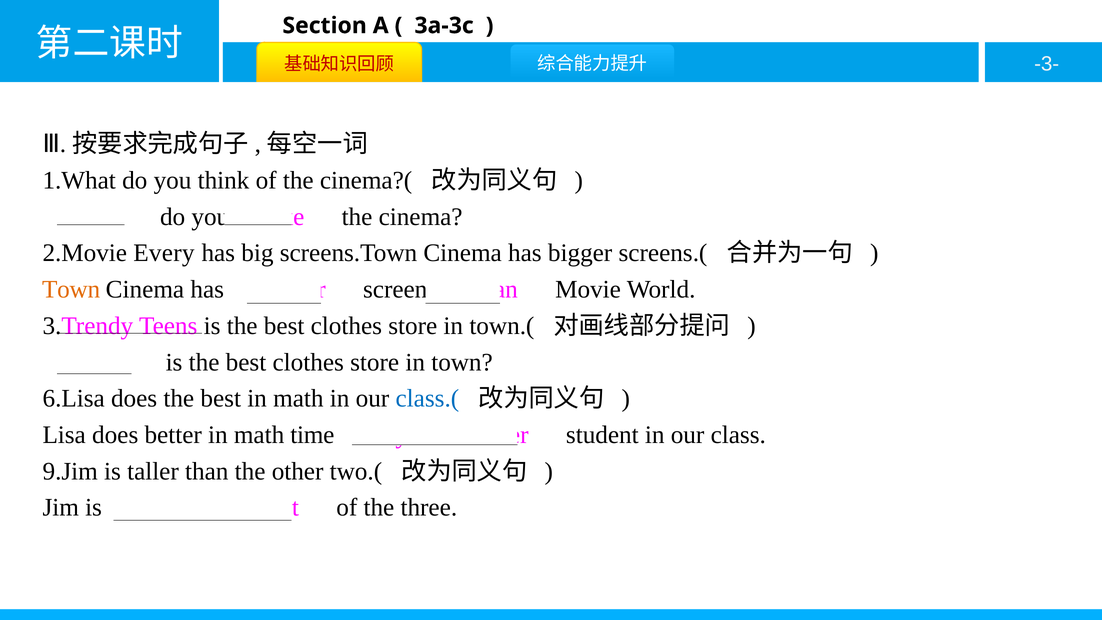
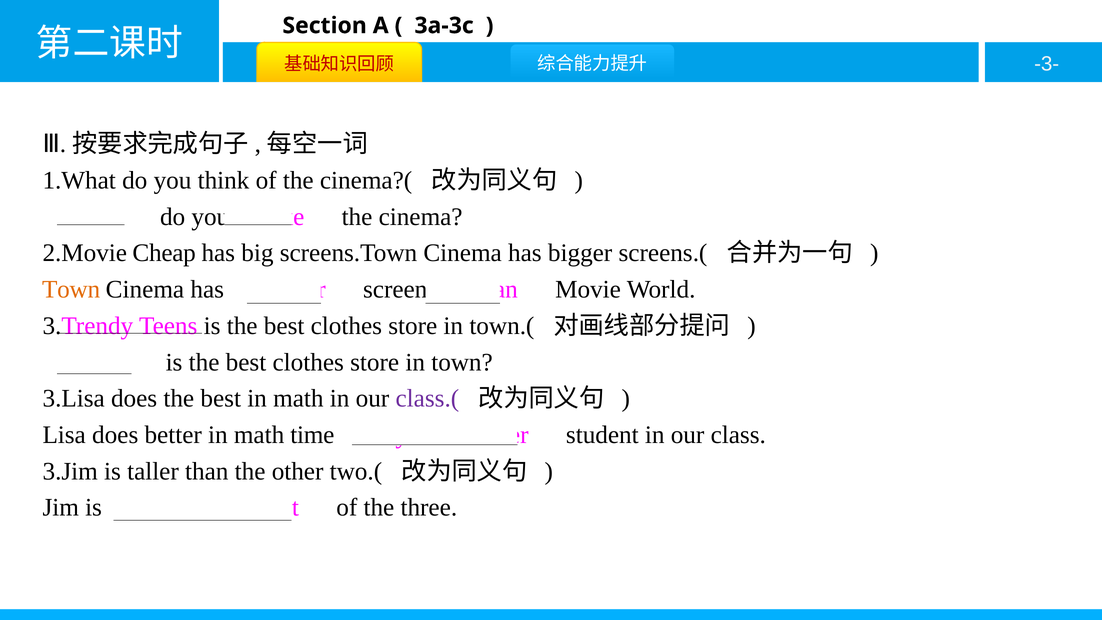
Every: Every -> Cheap (164, 253)
6.Lisa: 6.Lisa -> 3.Lisa (74, 398)
class.( colour: blue -> purple (427, 398)
9.Jim: 9.Jim -> 3.Jim (70, 471)
